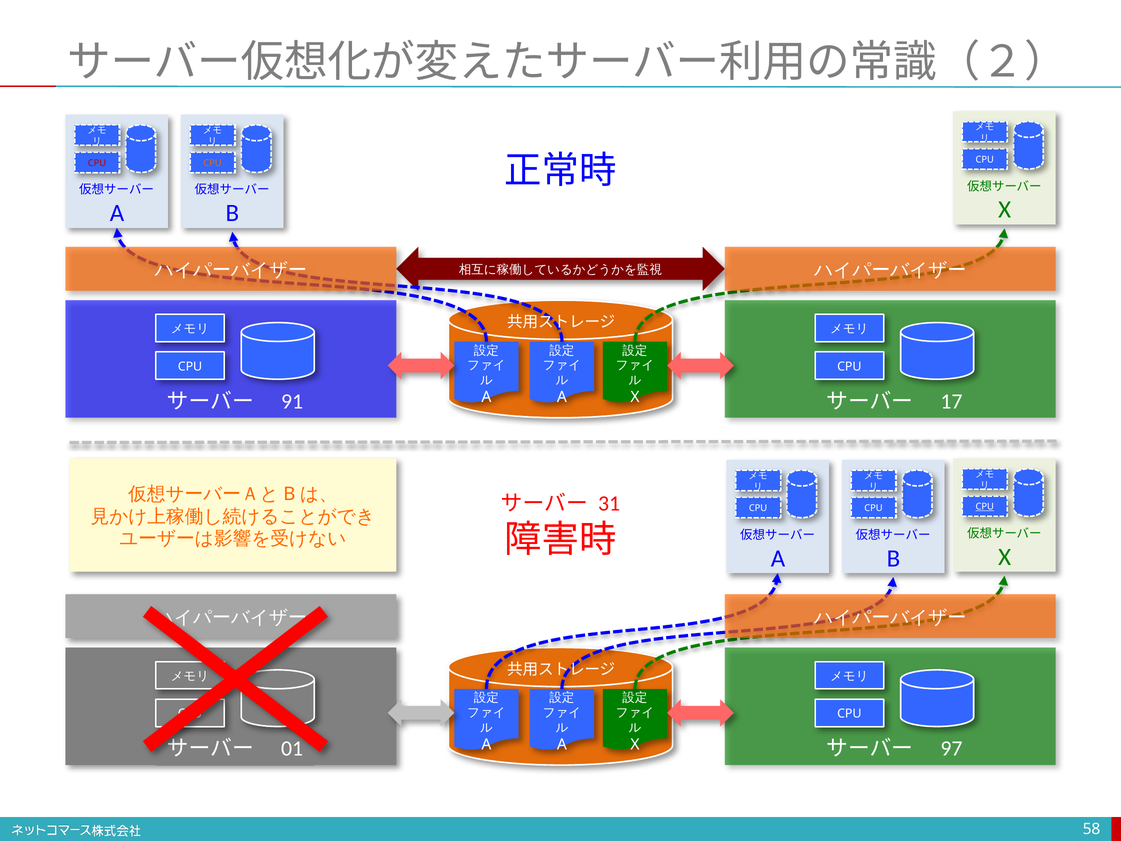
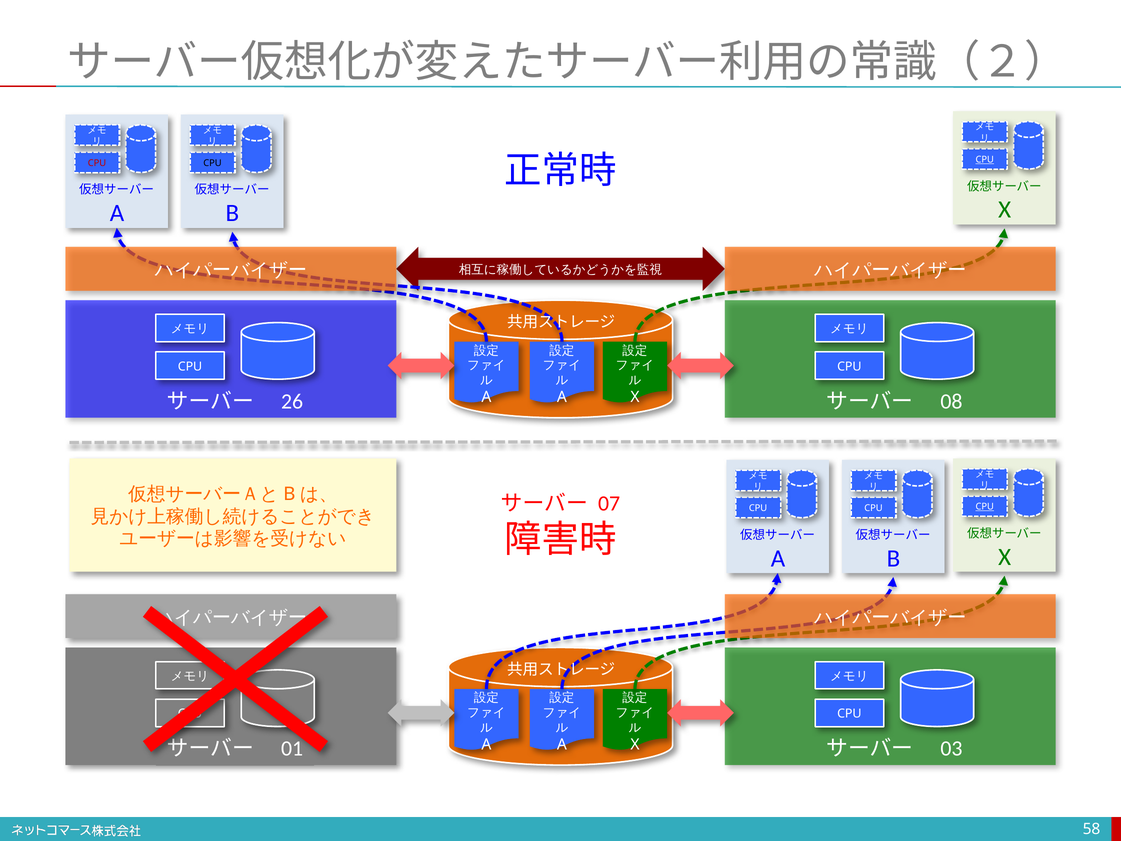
CPU underline: none -> present (985, 160)
CPU colour: orange -> black (213, 163)
91: 91 -> 26 (292, 401)
17: 17 -> 08 (951, 401)
31: 31 -> 07 (609, 503)
97: 97 -> 03 (951, 748)
